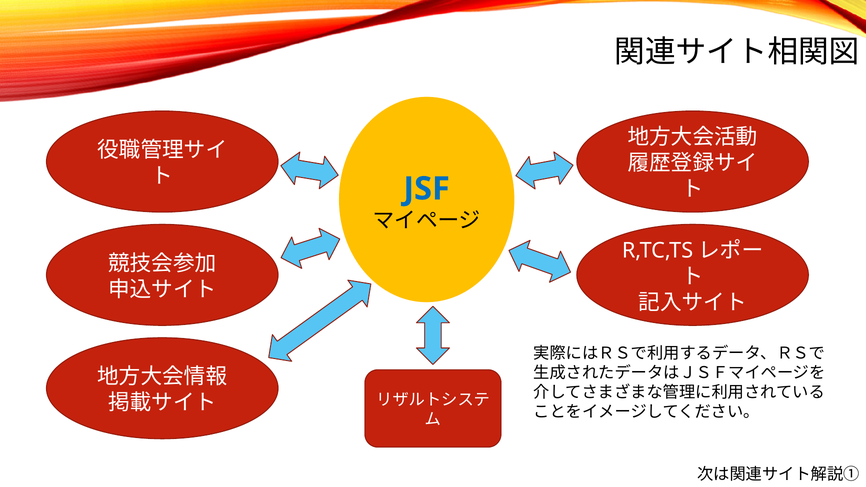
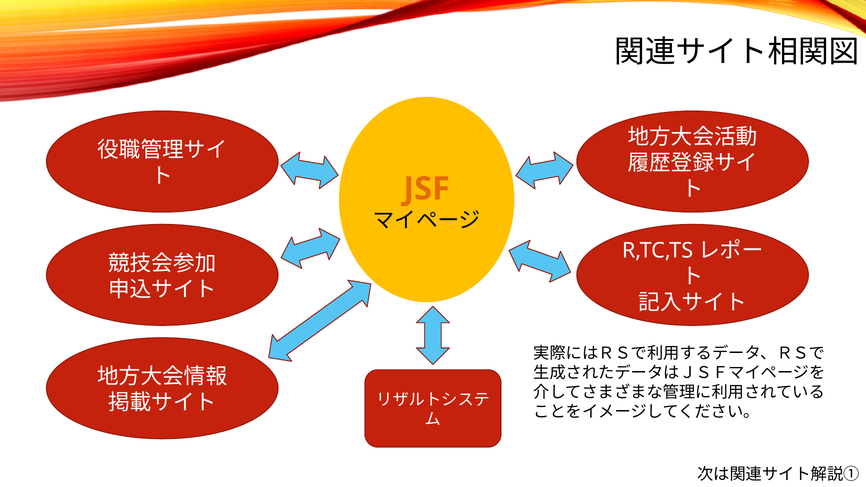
JSF colour: blue -> orange (427, 189)
